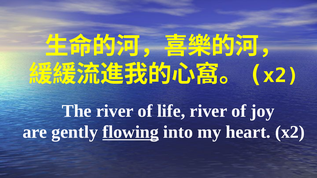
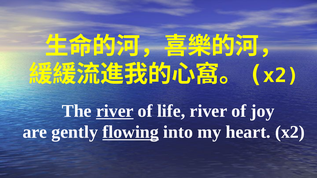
river underline: none -> present (115, 111)
